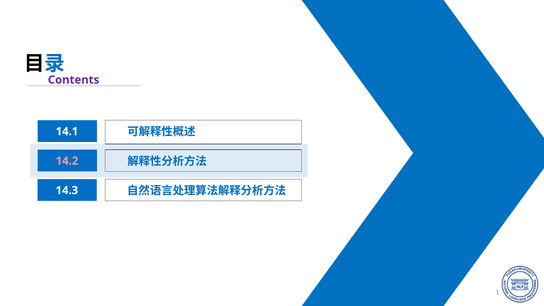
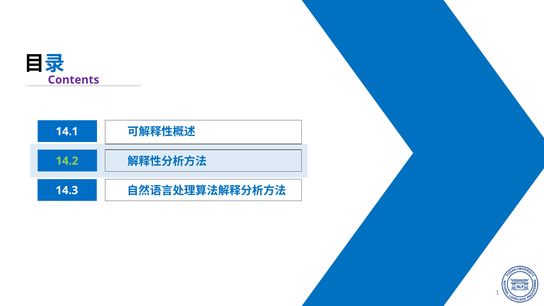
14.2 colour: pink -> light green (67, 161)
